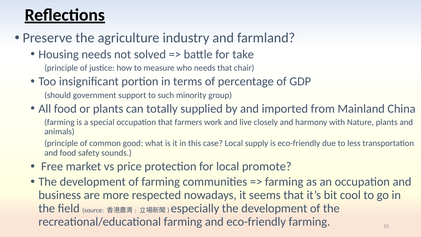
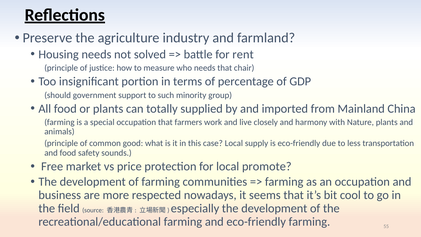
take: take -> rent (243, 54)
